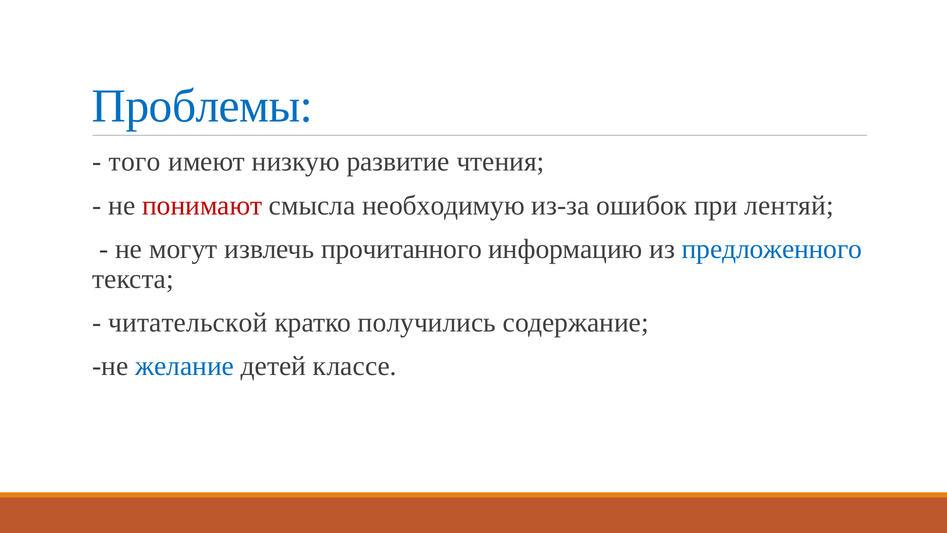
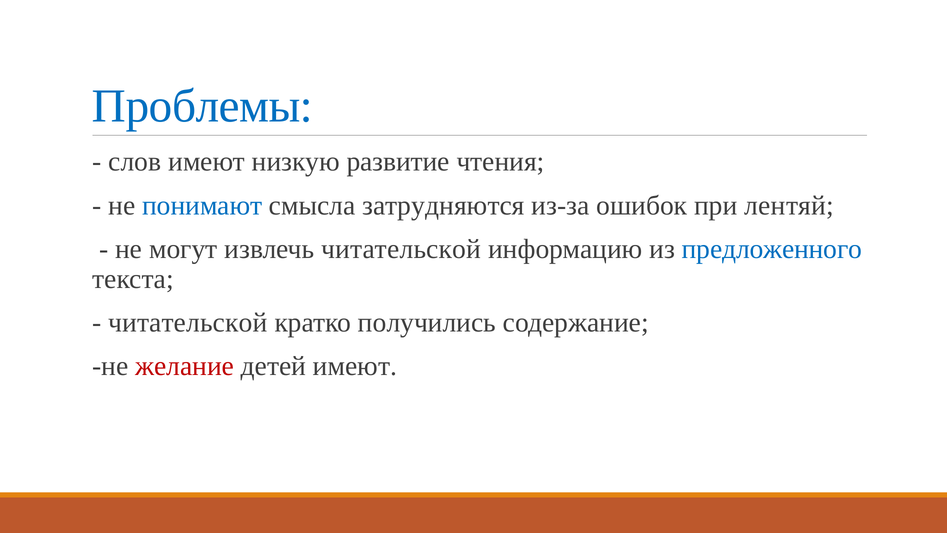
того: того -> слов (135, 162)
понимают colour: red -> blue (202, 205)
необходимую: необходимую -> затрудняются (443, 205)
извлечь прочитанного: прочитанного -> читательской (401, 249)
желание colour: blue -> red (185, 366)
детей классе: классе -> имеют (355, 366)
